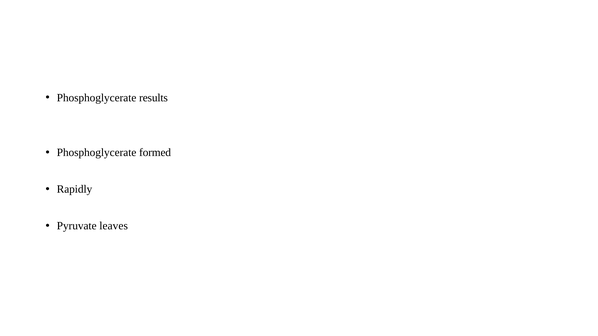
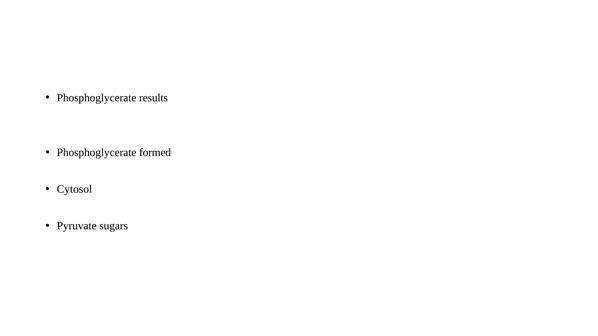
Rapidly: Rapidly -> Cytosol (74, 189)
leaves: leaves -> sugars (114, 226)
